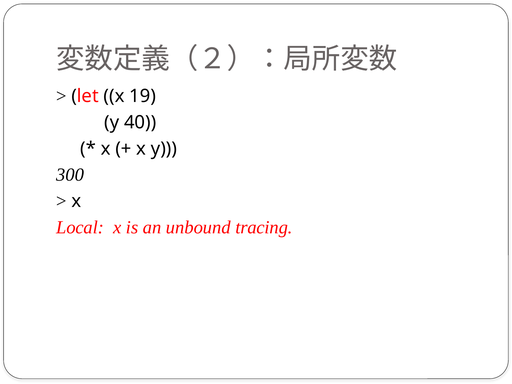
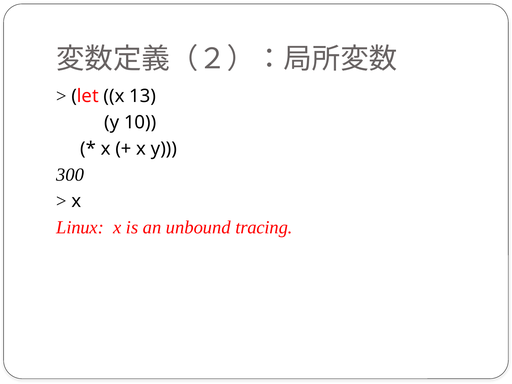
19: 19 -> 13 (143, 96)
40: 40 -> 10 (140, 122)
Local: Local -> Linux (80, 228)
